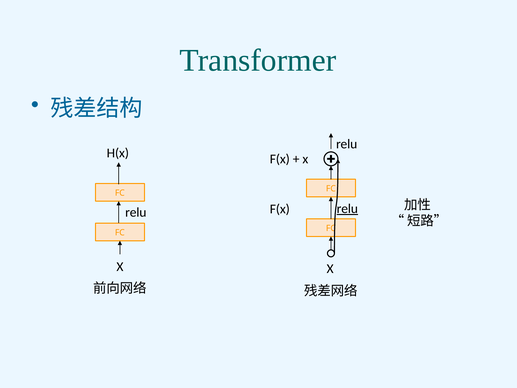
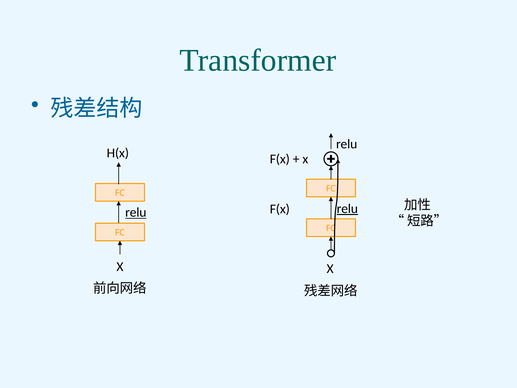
relu underline: none -> present (136, 212)
